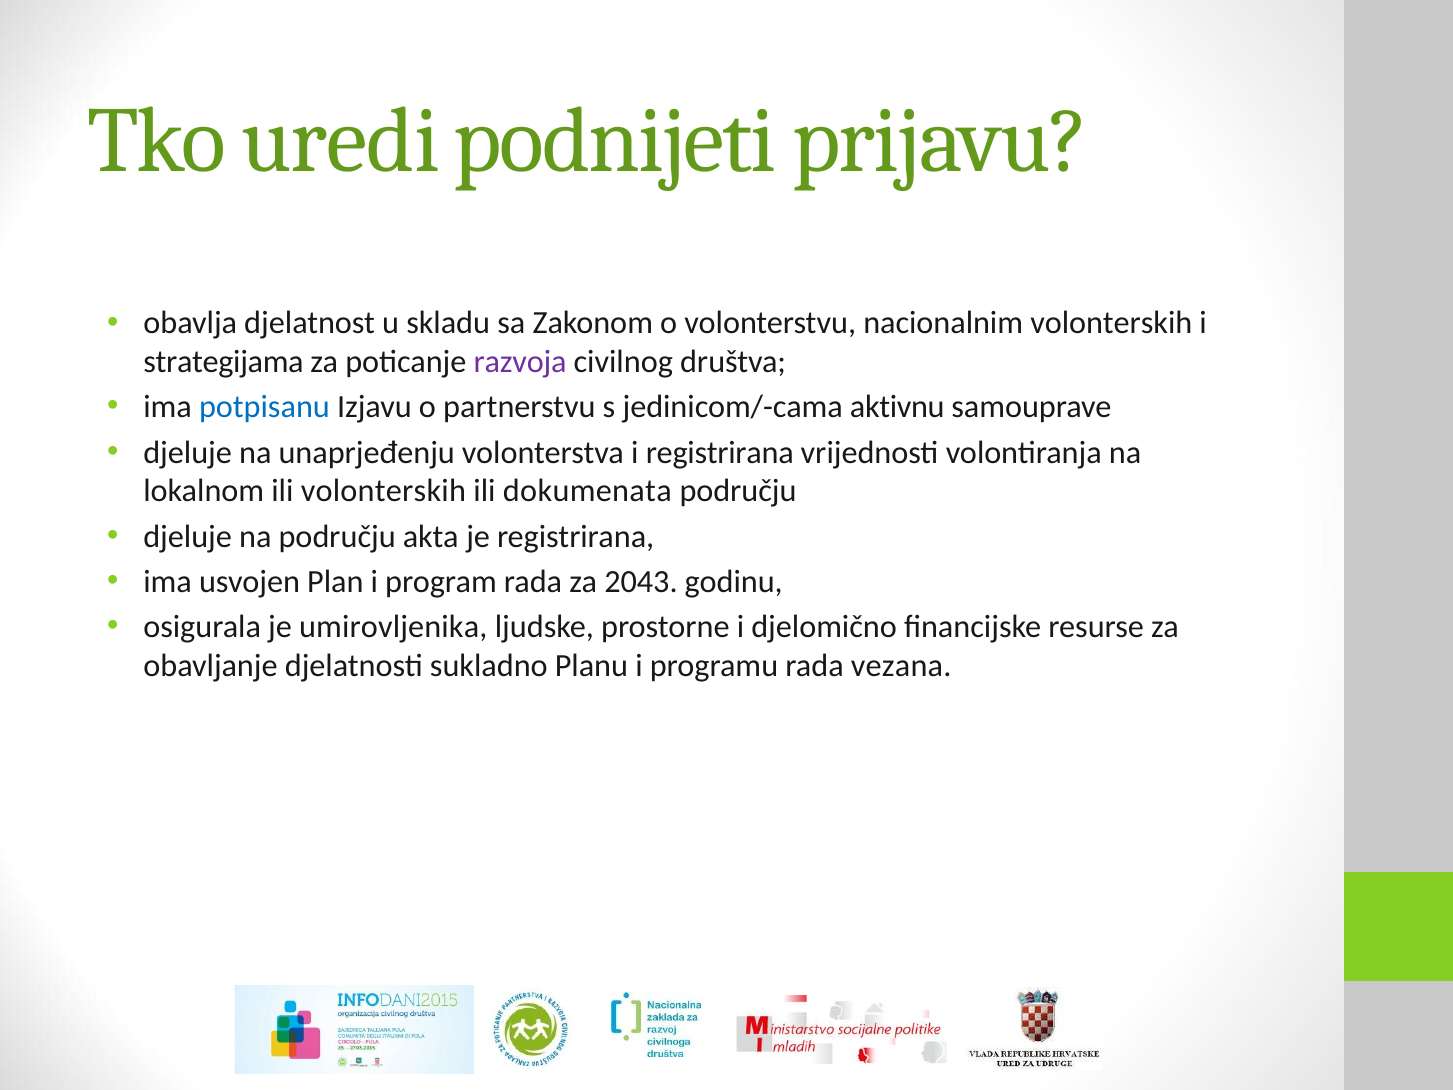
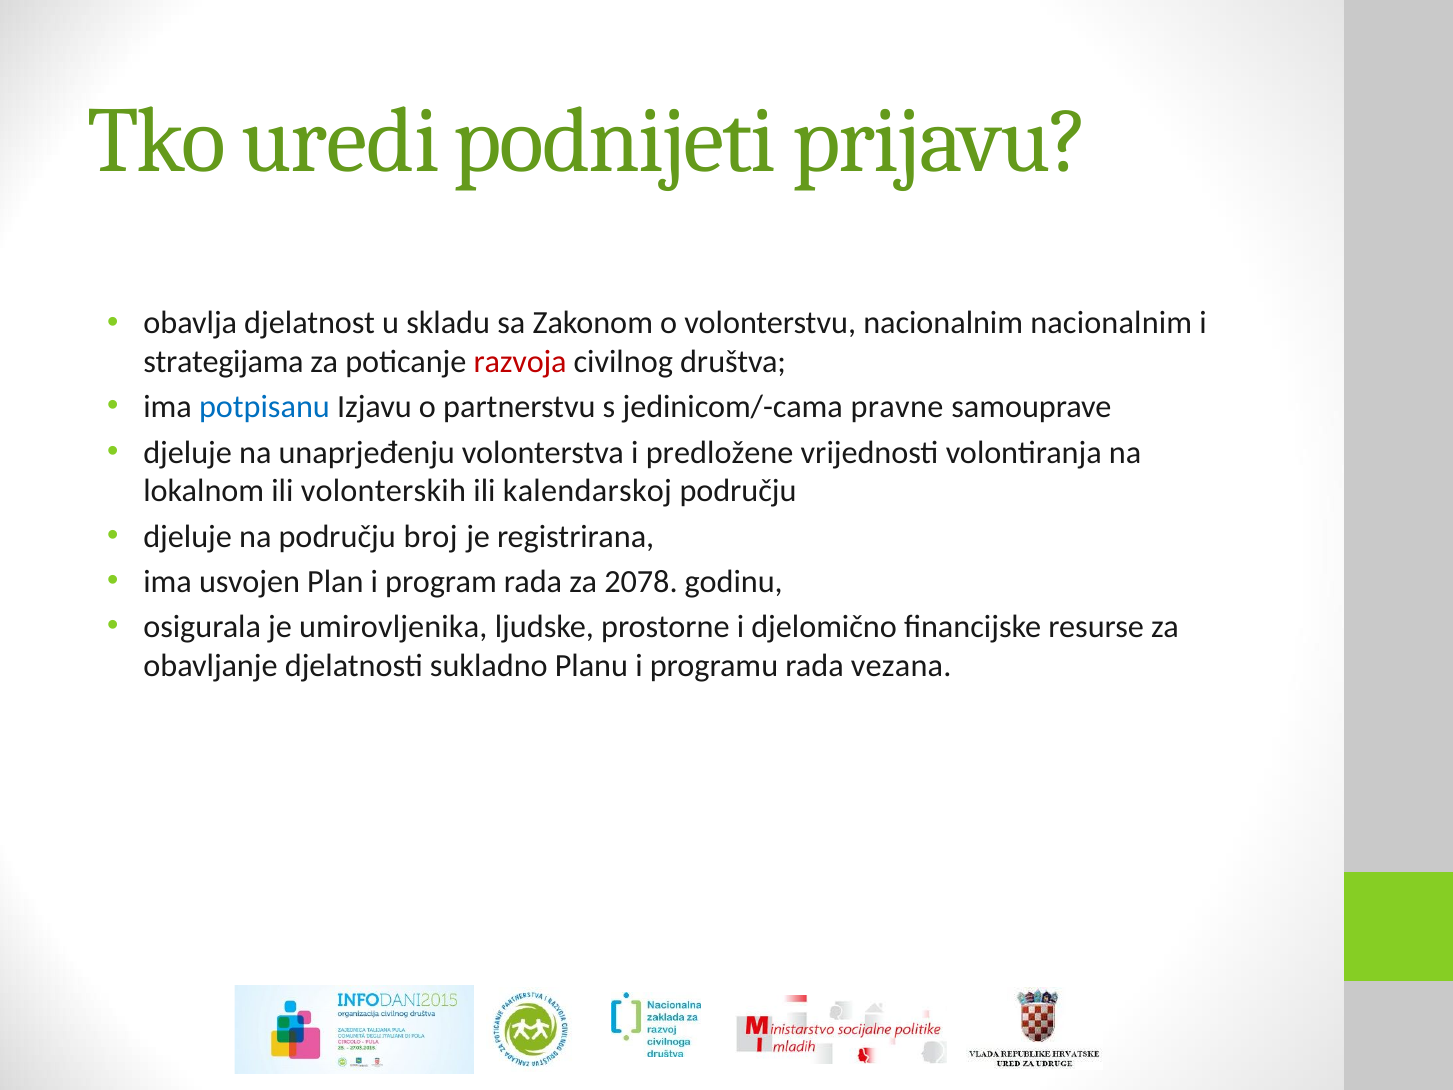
nacionalnim volonterskih: volonterskih -> nacionalnim (1111, 323)
razvoja colour: purple -> red (520, 362)
aktivnu: aktivnu -> pravne (897, 407)
i registrirana: registrirana -> predložene (720, 452)
dokumenata: dokumenata -> kalendarskoj (587, 491)
akta: akta -> broj (431, 536)
2043: 2043 -> 2078 (641, 581)
